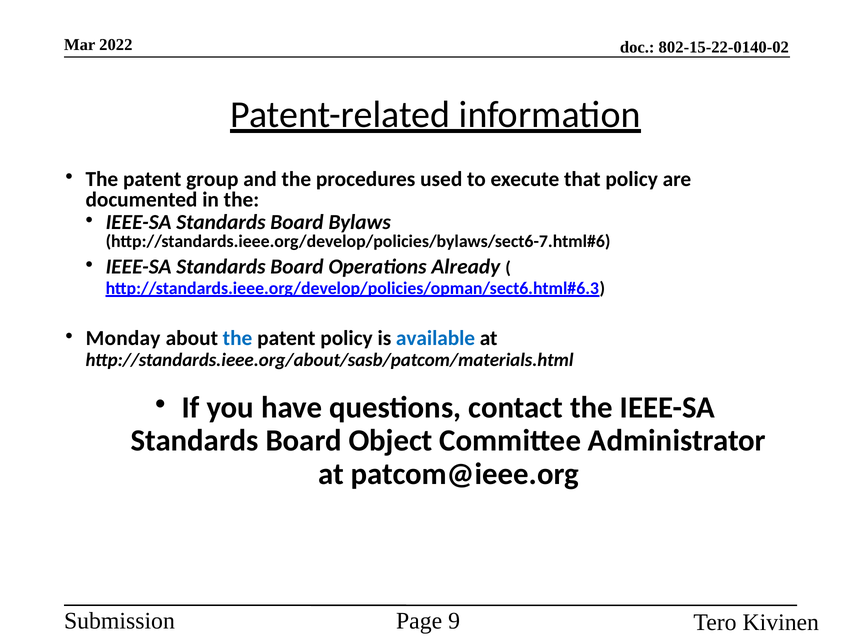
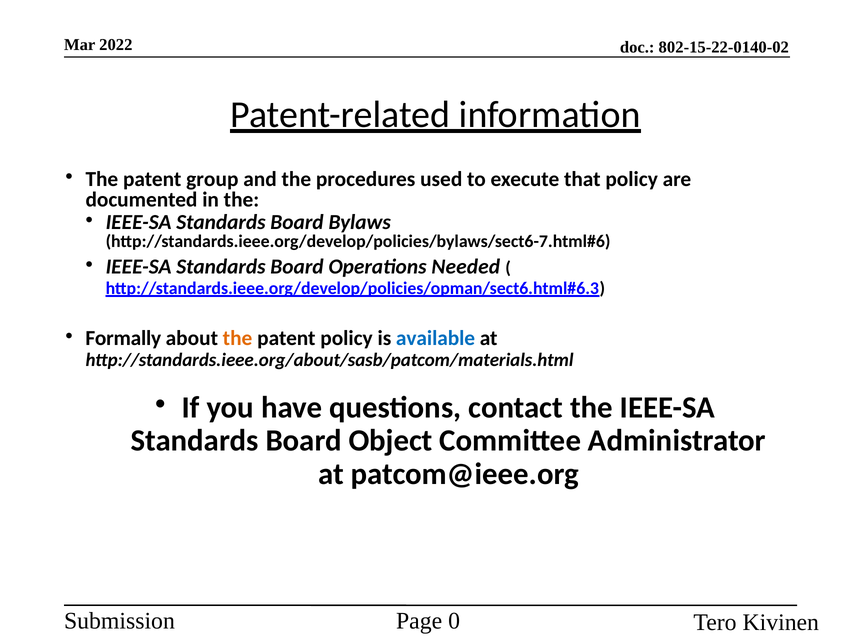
Already: Already -> Needed (466, 267)
Monday: Monday -> Formally (123, 338)
the colour: blue -> orange (238, 338)
9: 9 -> 0 (454, 621)
